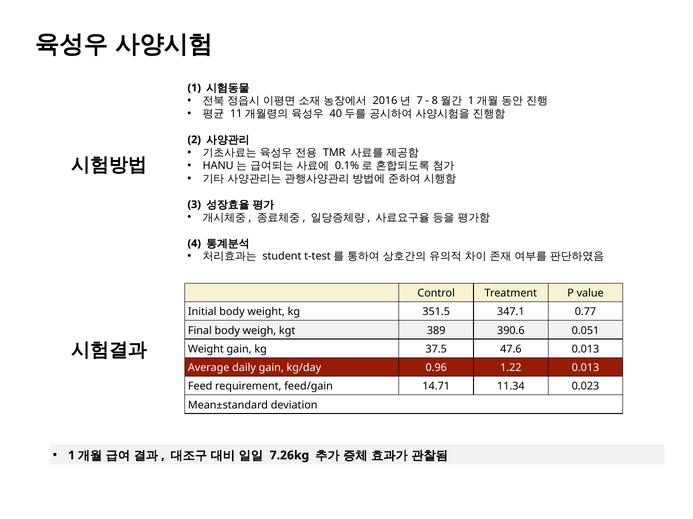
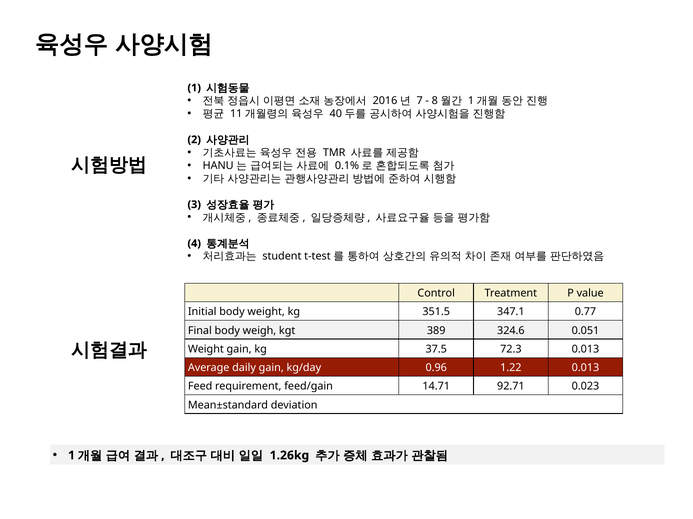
390.6: 390.6 -> 324.6 (511, 331)
47.6: 47.6 -> 72.3 (511, 350)
11.34: 11.34 -> 92.71 (511, 387)
7.26kg: 7.26kg -> 1.26kg (289, 456)
